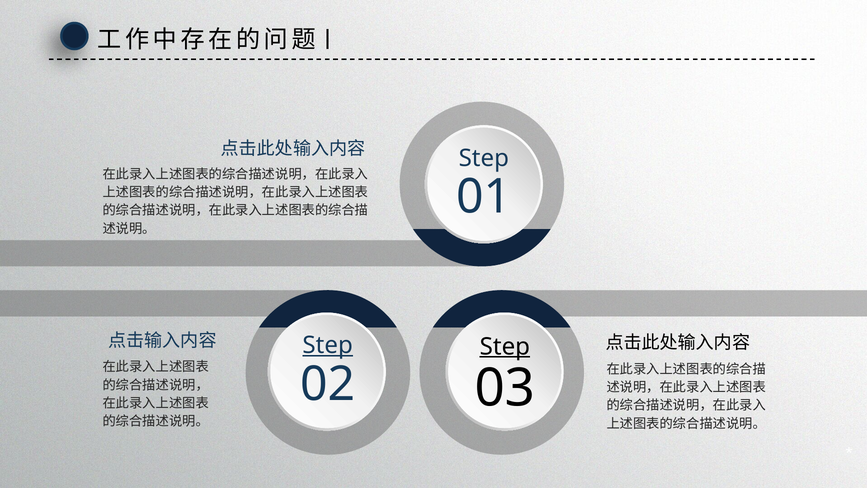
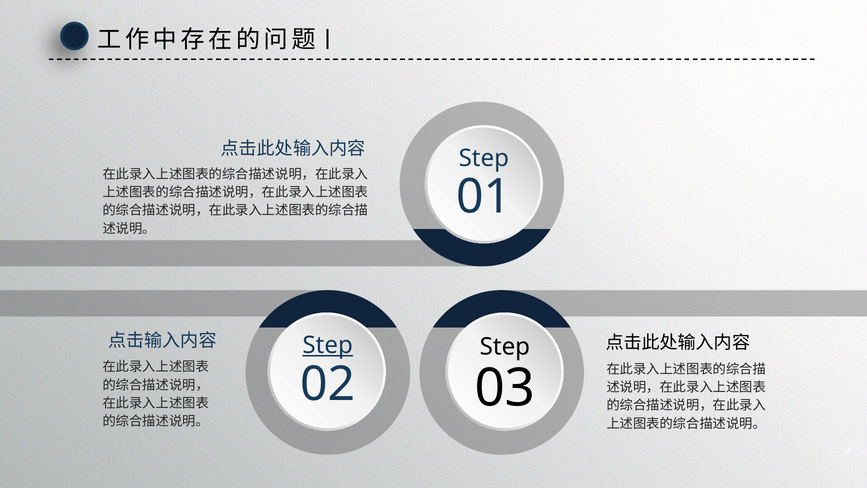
Step underline: present -> none (505, 346)
